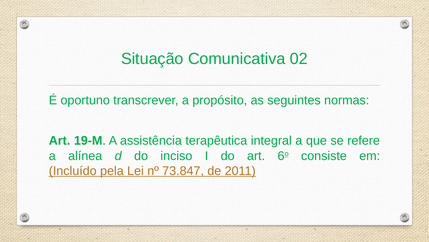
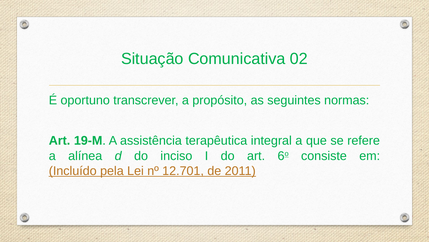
73.847: 73.847 -> 12.701 (183, 170)
